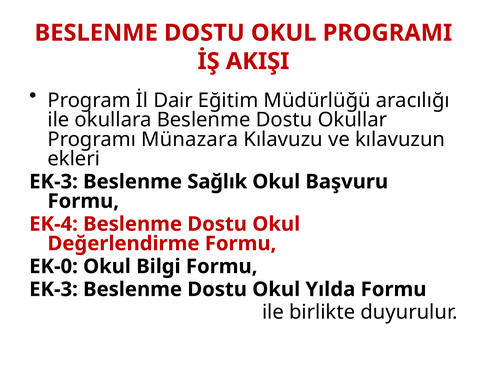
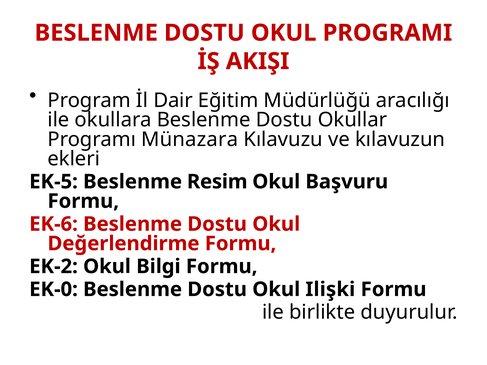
EK-3: EK-3 -> EK-5 (54, 182)
Sağlık: Sağlık -> Resim (217, 182)
EK-4: EK-4 -> EK-6 (54, 224)
EK-0: EK-0 -> EK-2 (54, 267)
EK-3: EK-3 -> EK-0 (54, 290)
Yılda: Yılda -> Ilişki (330, 290)
